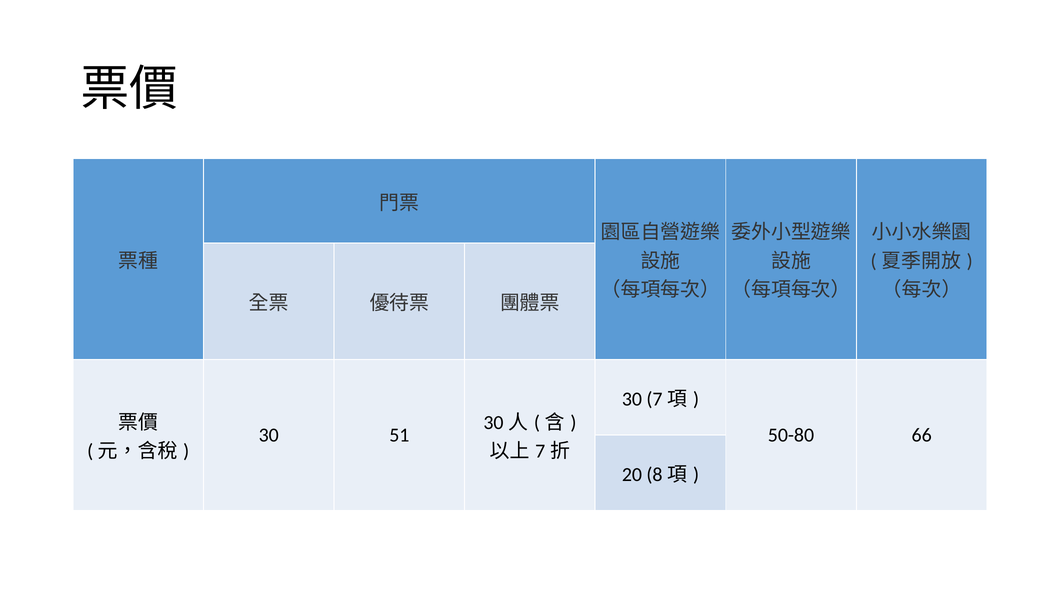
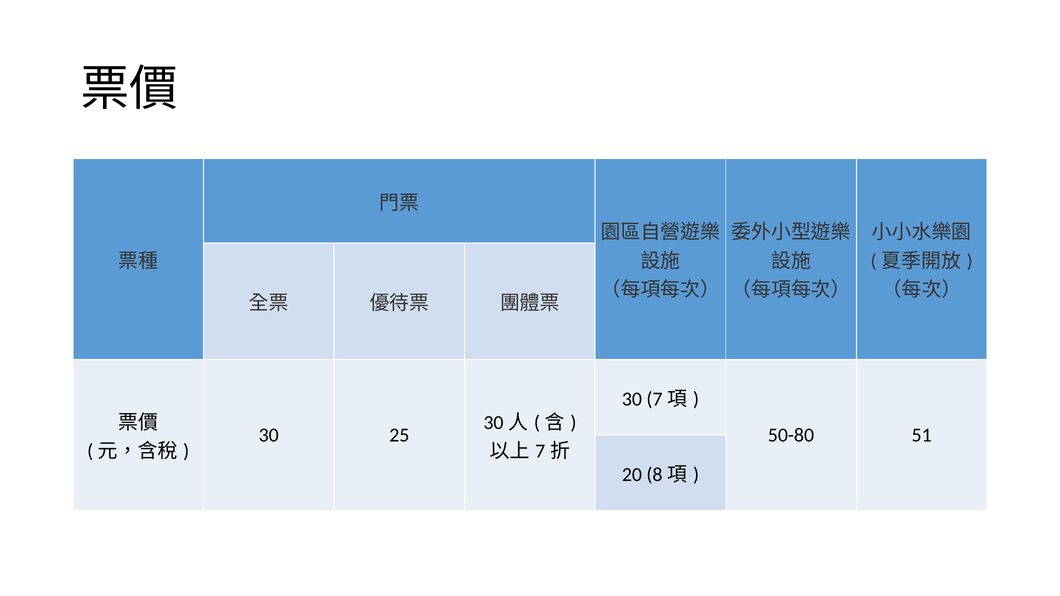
51: 51 -> 25 (399, 435)
66: 66 -> 51 (922, 435)
